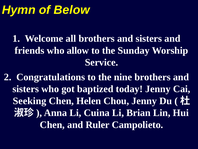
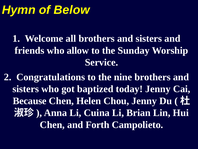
Seeking: Seeking -> Because (30, 101)
Ruler: Ruler -> Forth (98, 124)
